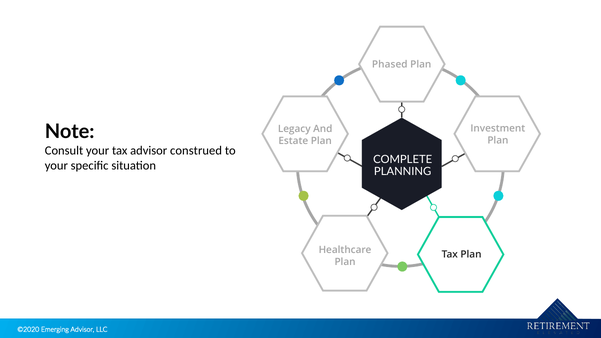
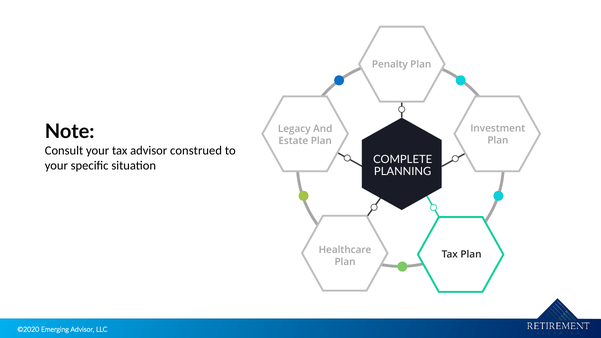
Phased: Phased -> Penalty (390, 65)
